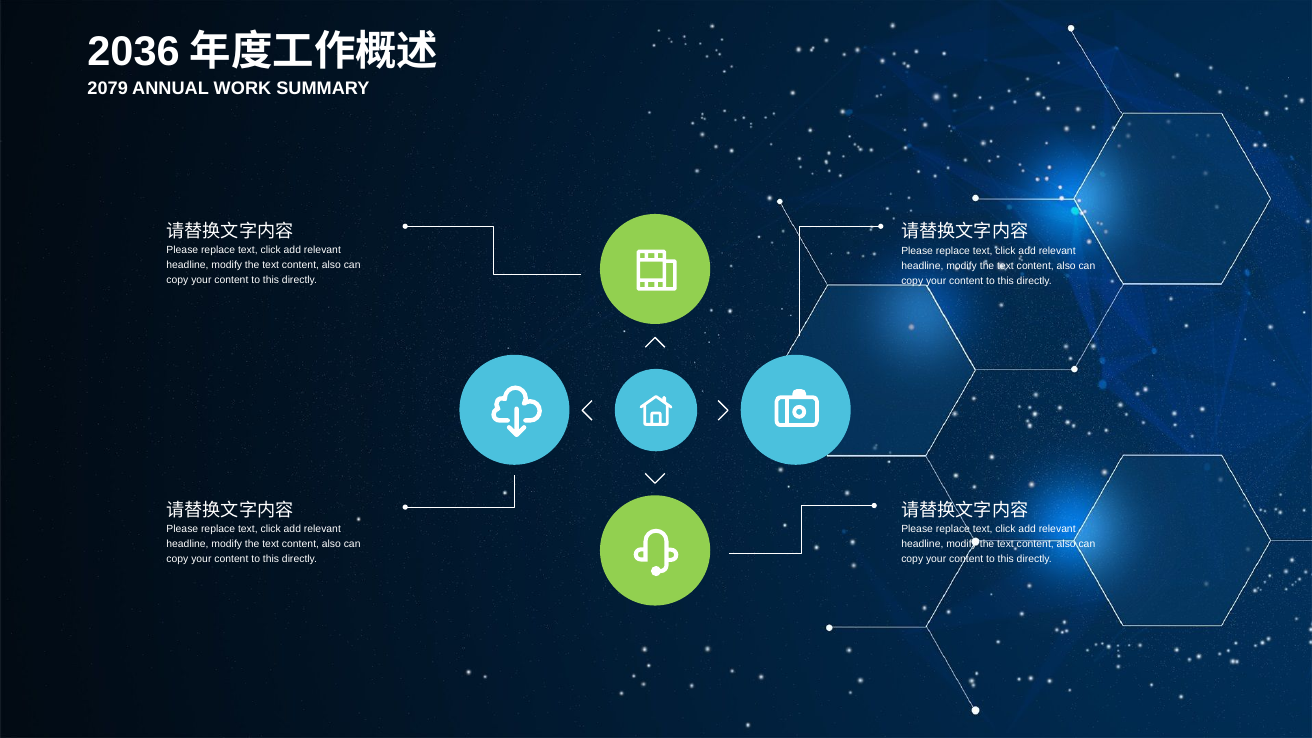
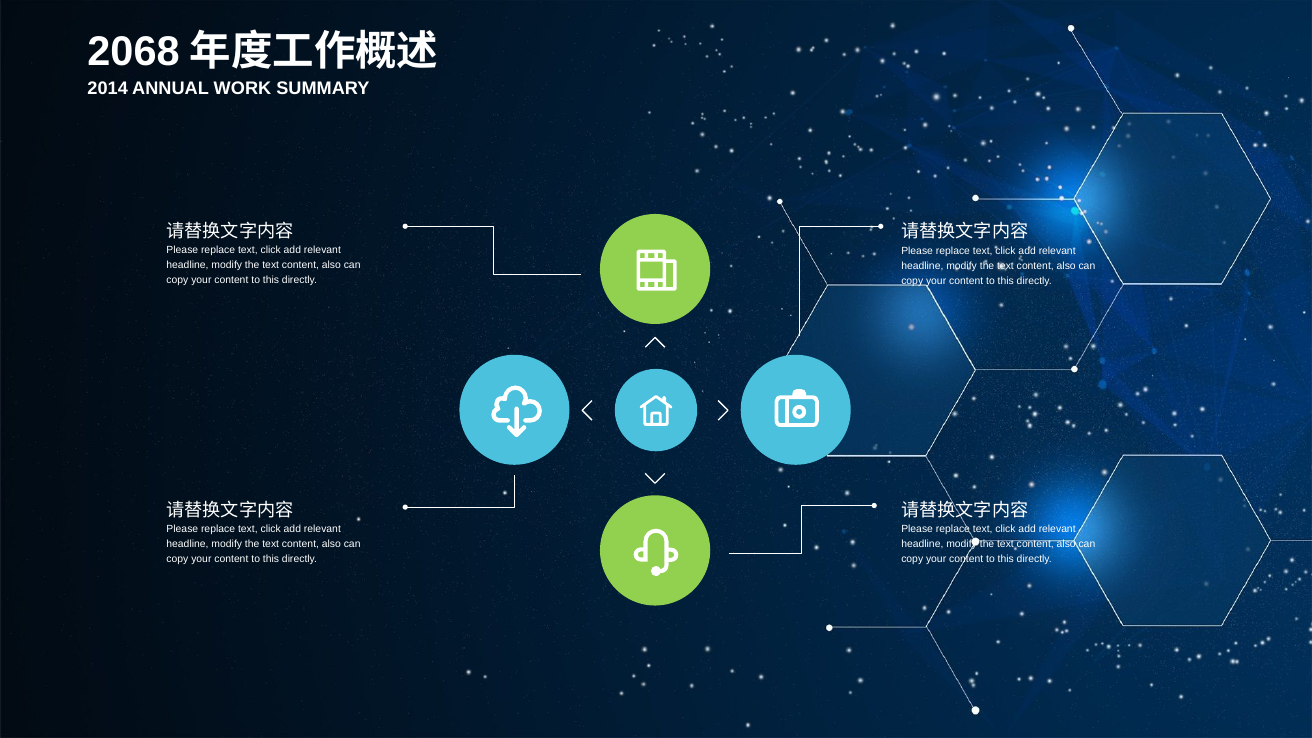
2036: 2036 -> 2068 (134, 52)
2079: 2079 -> 2014 (108, 88)
